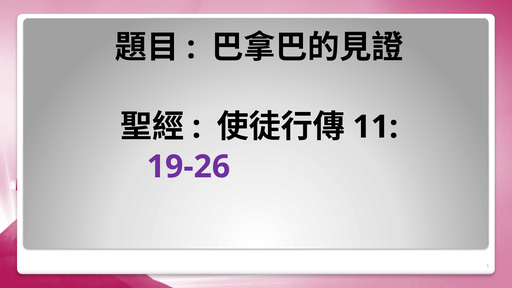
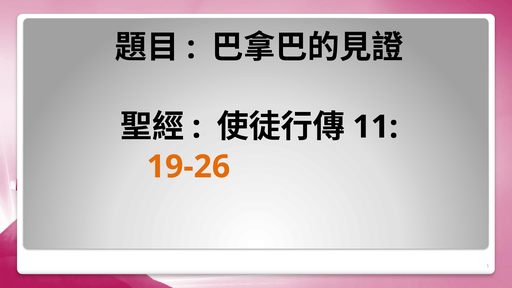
19-26 colour: purple -> orange (188, 167)
